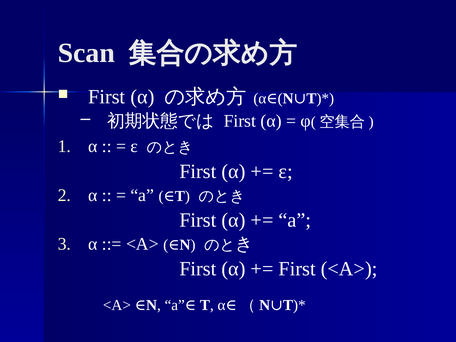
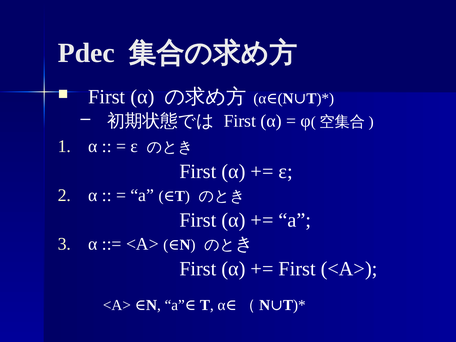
Scan: Scan -> Pdec (86, 53)
